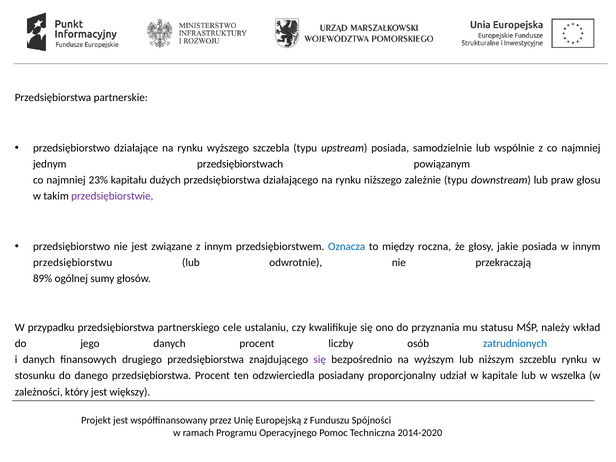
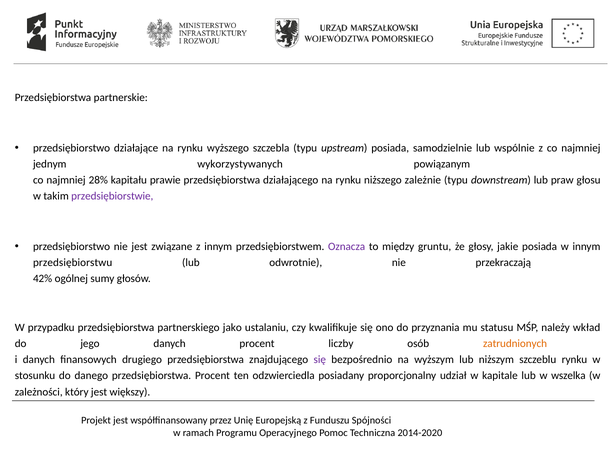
przedsiębiorstwach: przedsiębiorstwach -> wykorzystywanych (240, 164)
23%: 23% -> 28% (98, 180)
dużych: dużych -> prawie (165, 180)
Oznacza colour: blue -> purple (347, 246)
roczna: roczna -> gruntu (435, 246)
89%: 89% -> 42% (43, 279)
cele: cele -> jako (232, 328)
zatrudnionych colour: blue -> orange (515, 344)
